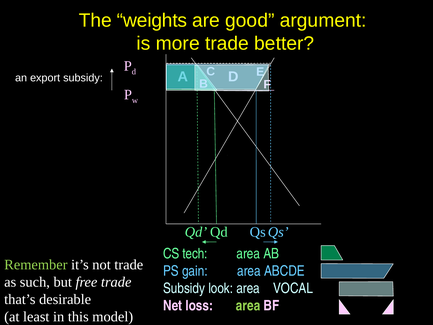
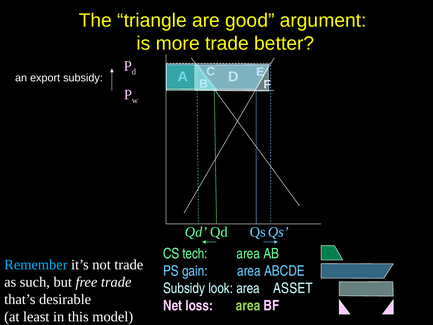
weights: weights -> triangle (152, 20)
Remember colour: light green -> light blue (36, 264)
VOCAL: VOCAL -> ASSET (293, 288)
